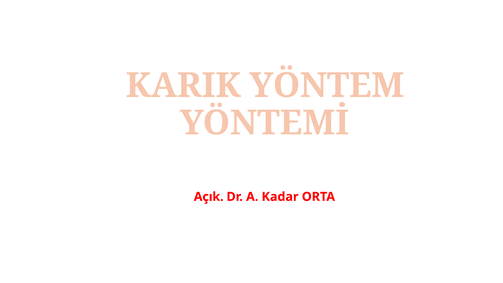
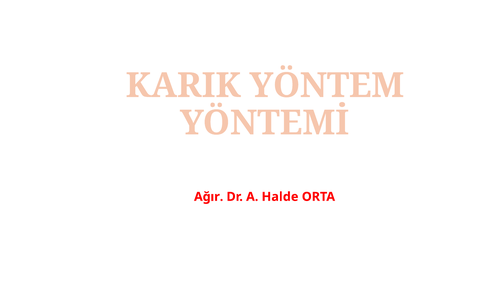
Açık: Açık -> Ağır (209, 197)
Kadar: Kadar -> Halde (280, 197)
